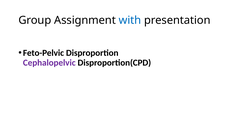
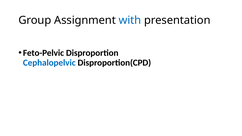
Cephalopelvic colour: purple -> blue (49, 63)
